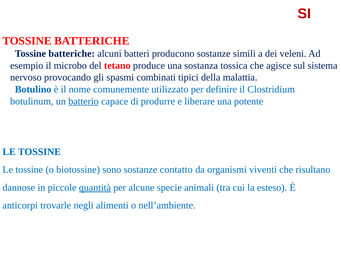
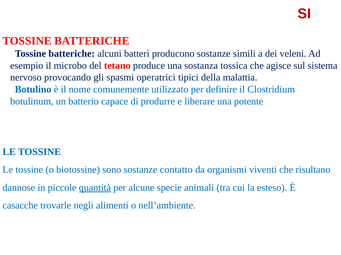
combinati: combinati -> operatrici (156, 78)
batterio underline: present -> none (84, 102)
anticorpi: anticorpi -> casacche (20, 206)
